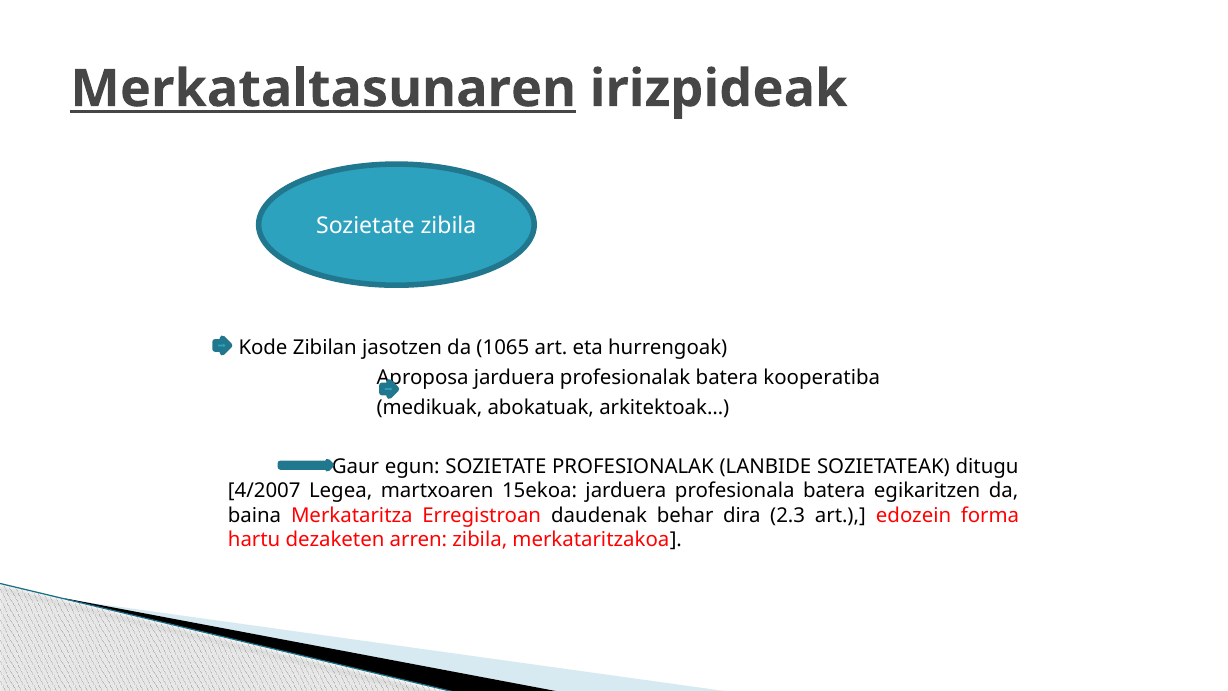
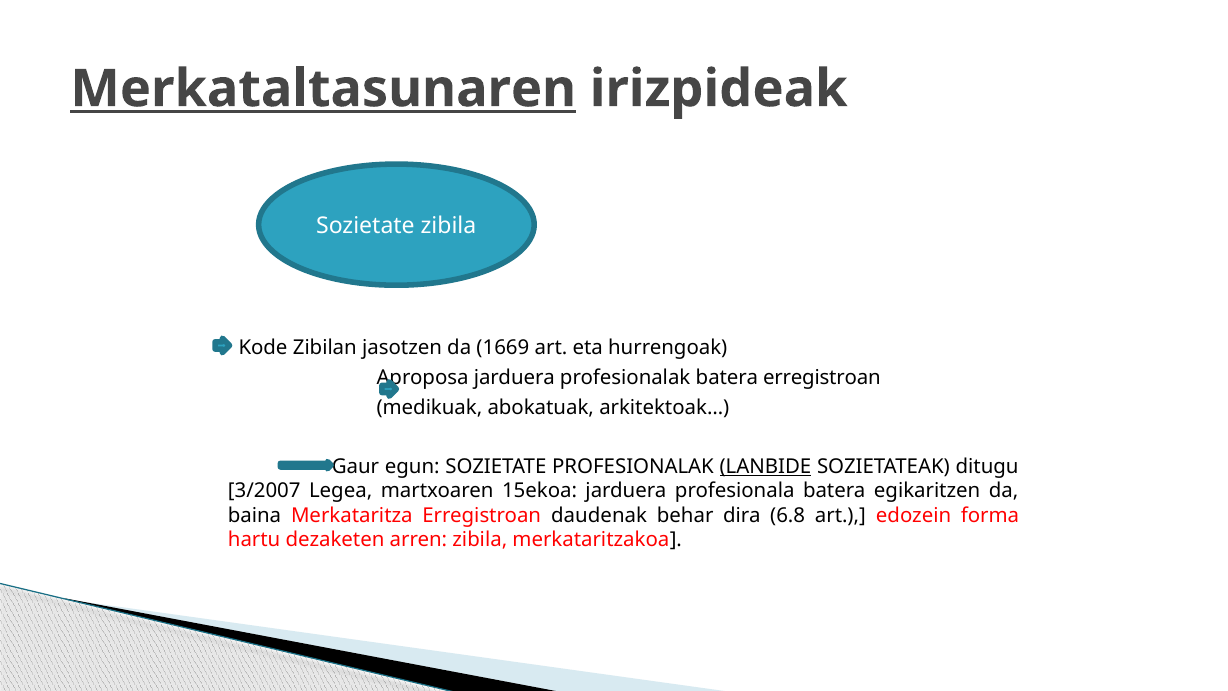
1065: 1065 -> 1669 (503, 348)
batera kooperatiba: kooperatiba -> erregistroan (822, 378)
LANBIDE underline: none -> present (765, 466)
4/2007: 4/2007 -> 3/2007 (264, 491)
2.3: 2.3 -> 6.8 (788, 515)
